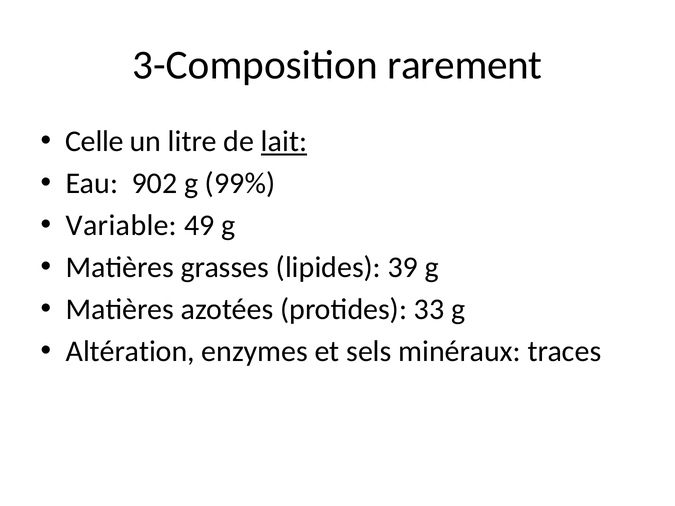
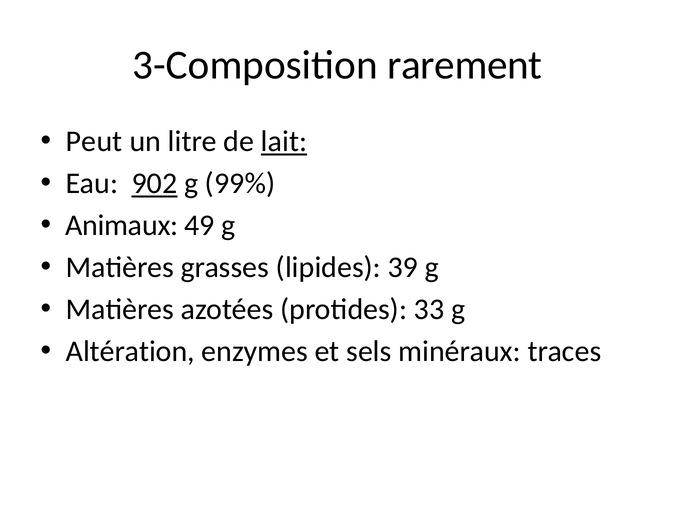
Celle: Celle -> Peut (94, 142)
902 underline: none -> present (154, 184)
Variable: Variable -> Animaux (122, 226)
